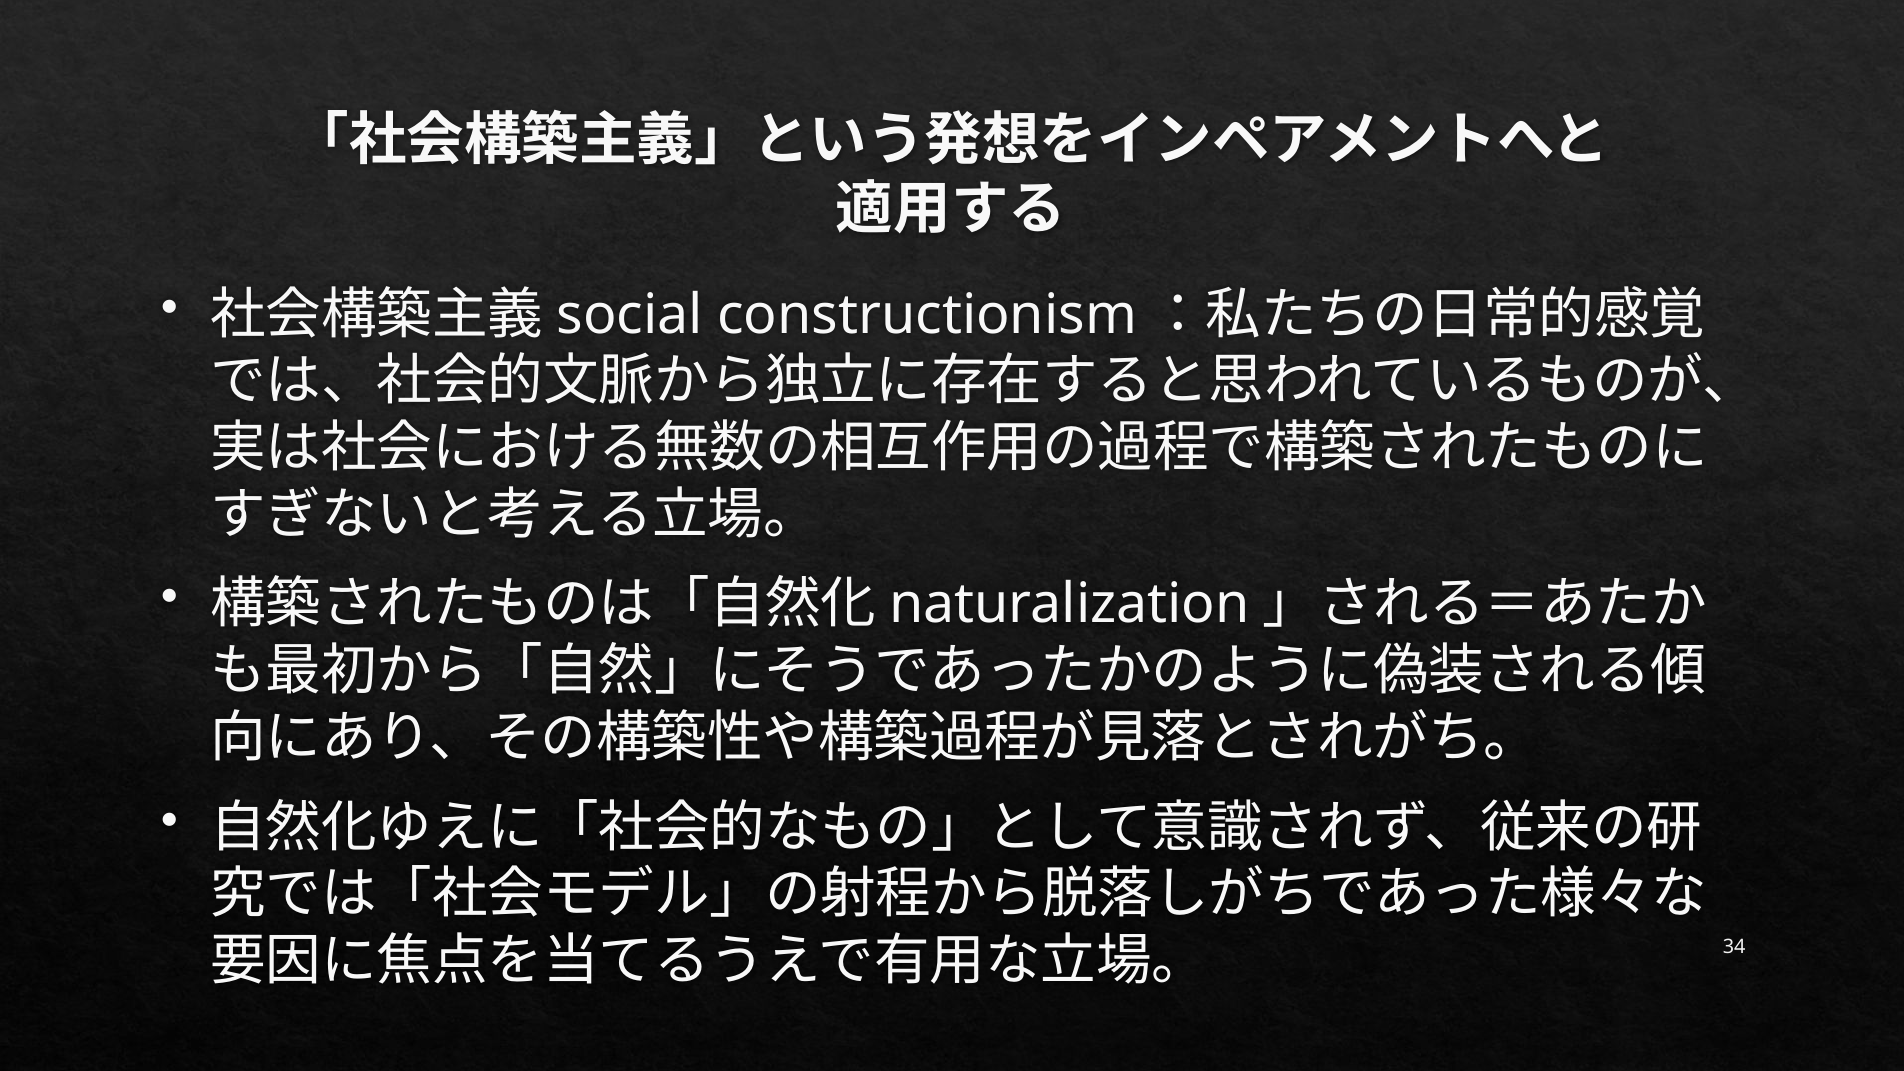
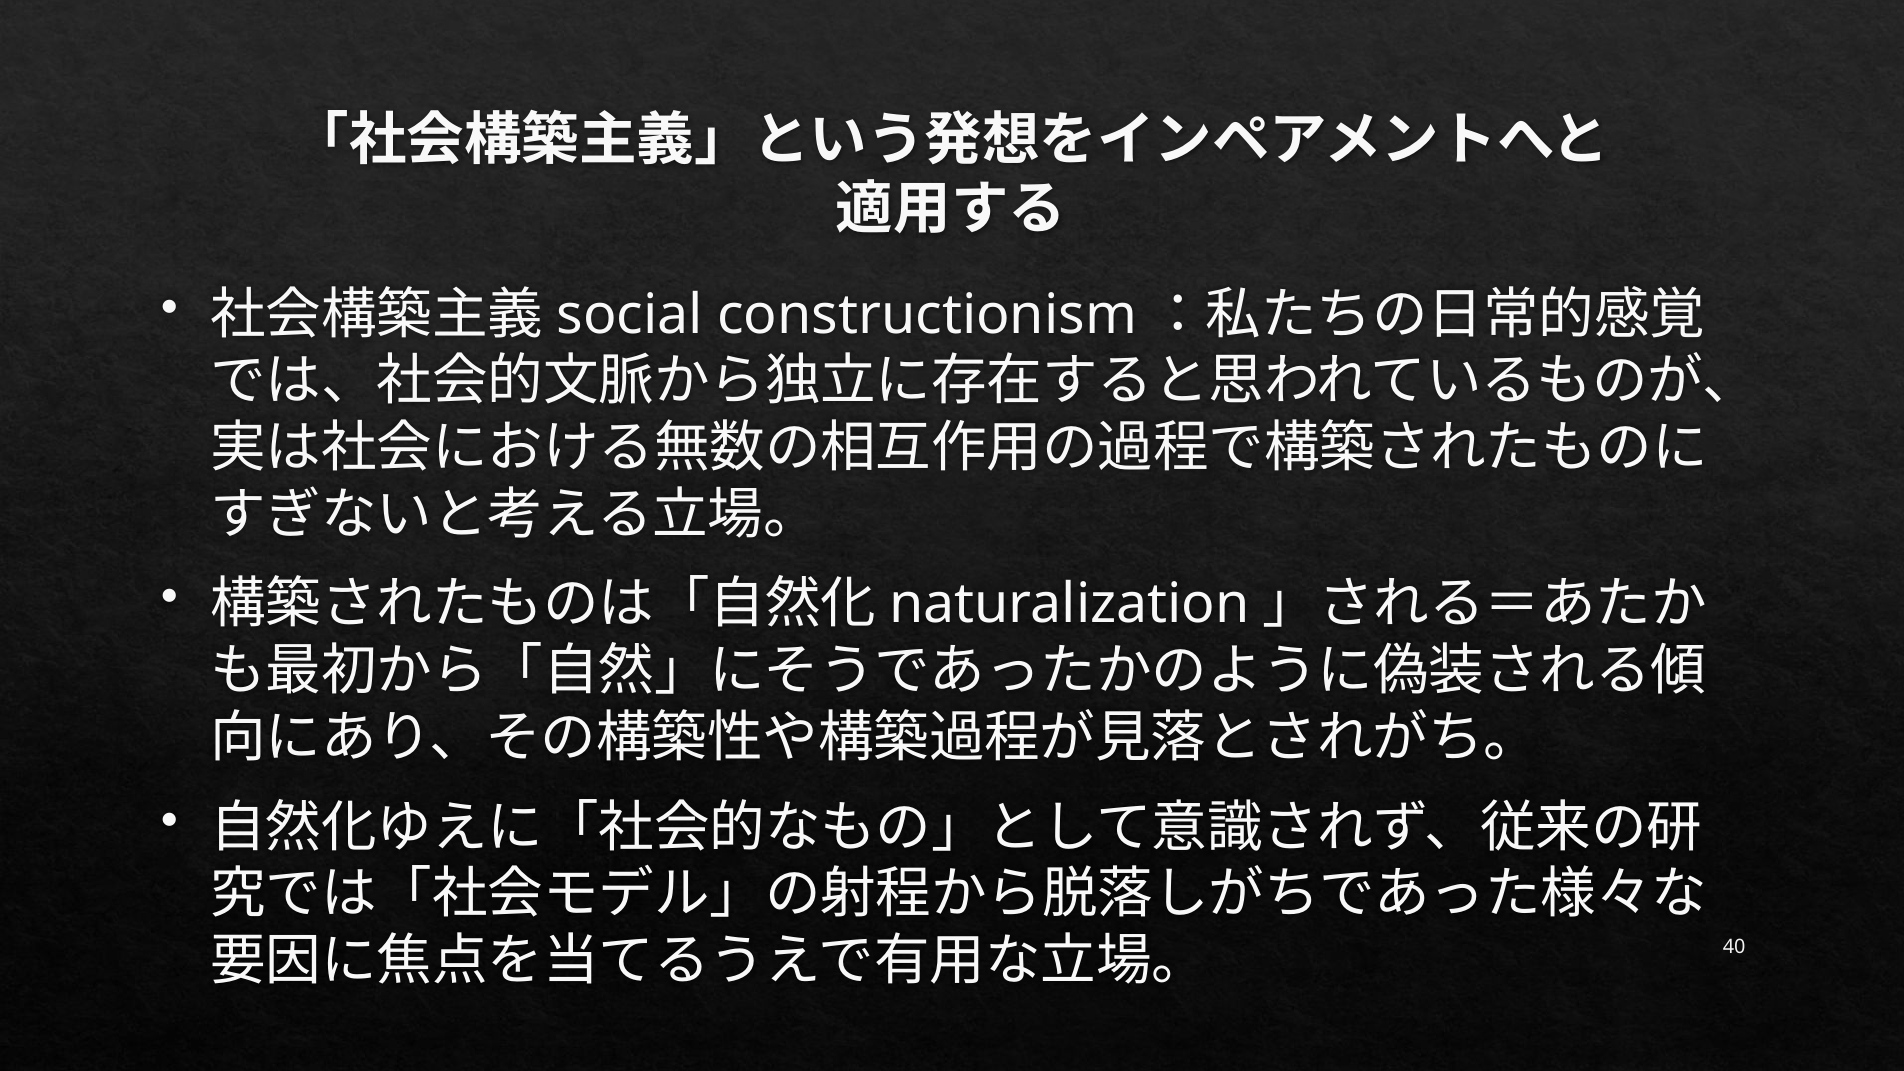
34: 34 -> 40 (1734, 947)
